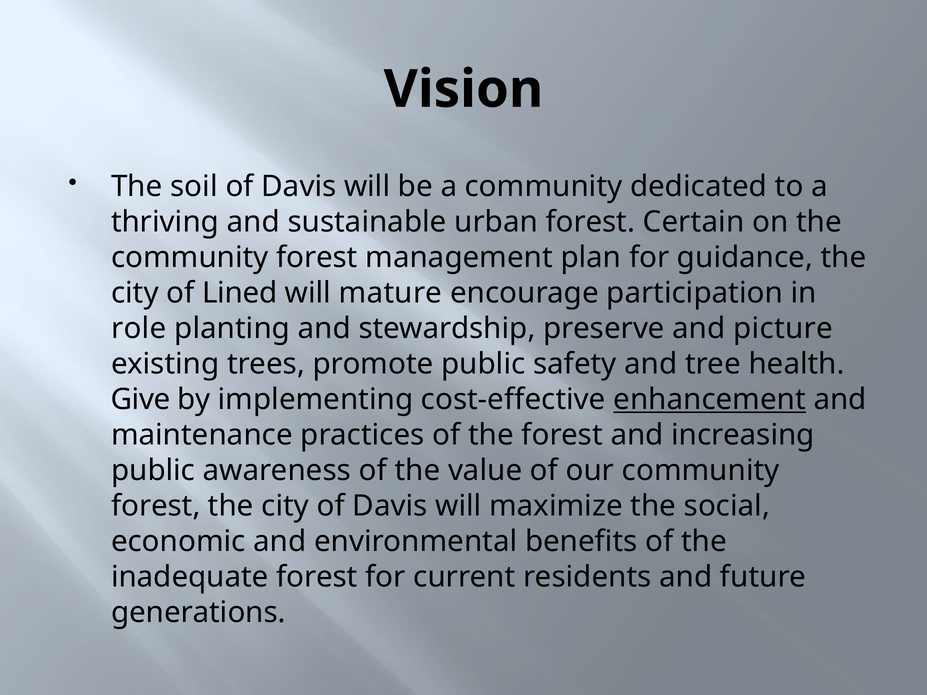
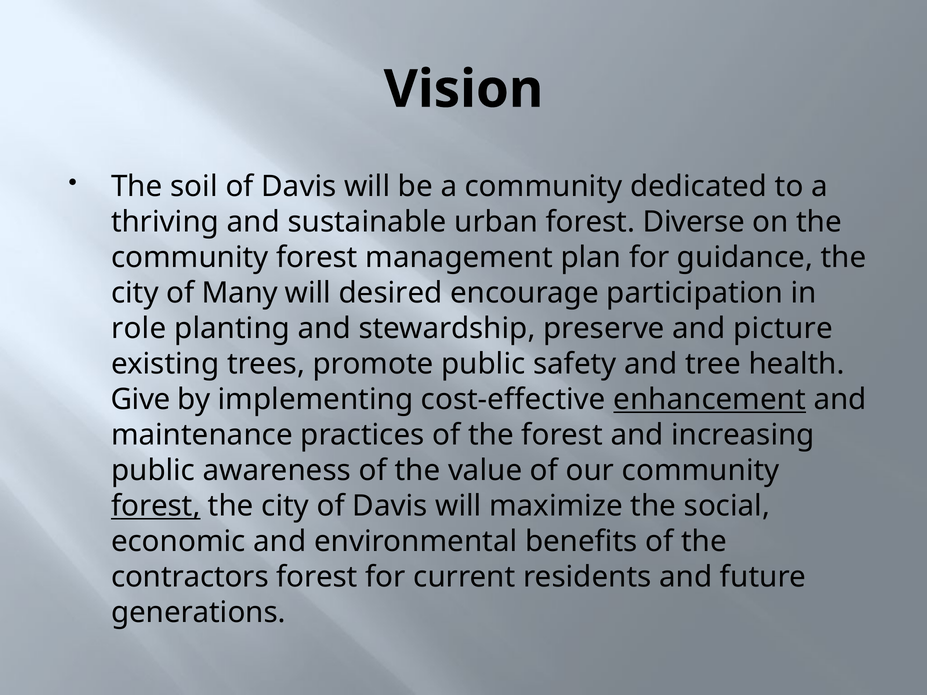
Certain: Certain -> Diverse (694, 222)
Lined: Lined -> Many (240, 293)
mature: mature -> desired (391, 293)
forest underline: none -> present (156, 506)
inadequate: inadequate -> contractors (190, 577)
